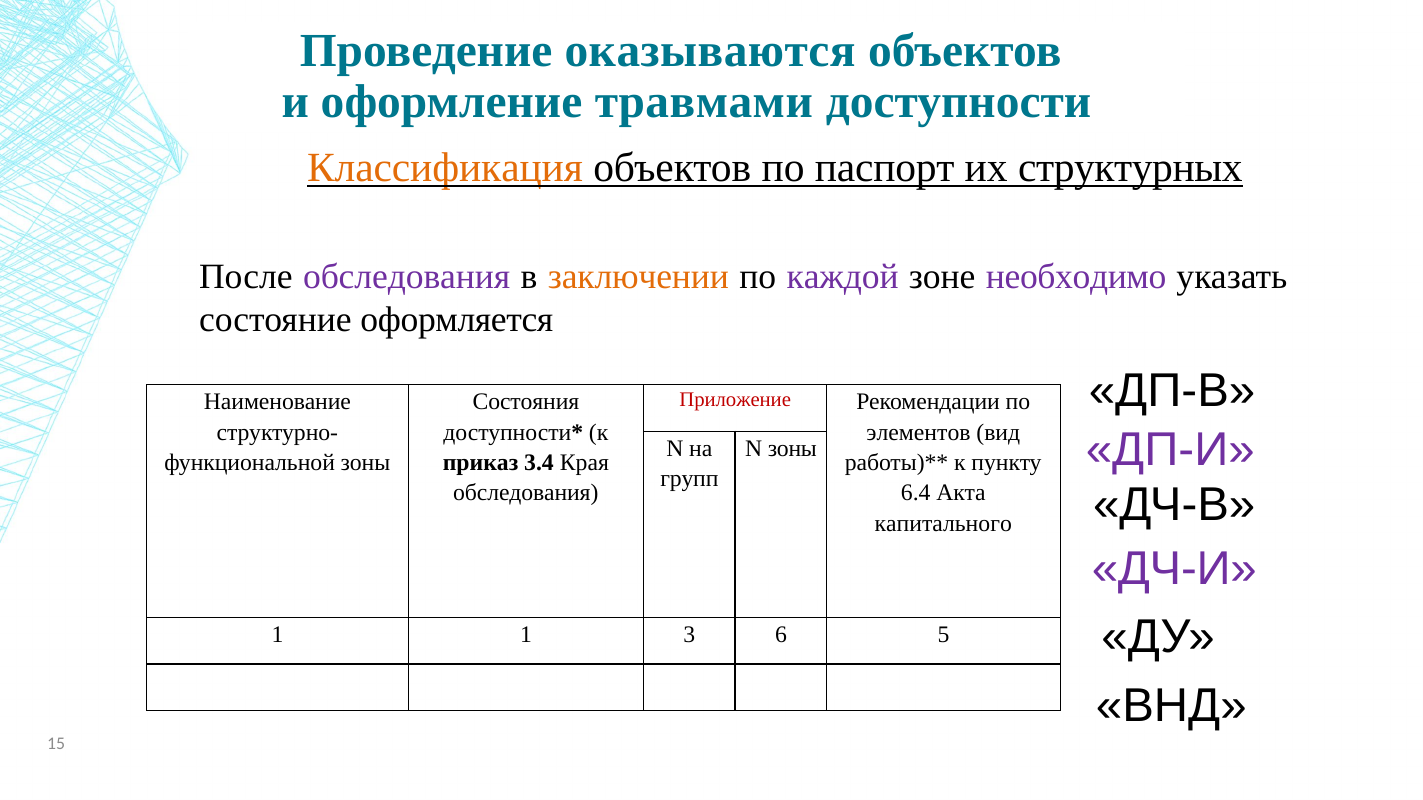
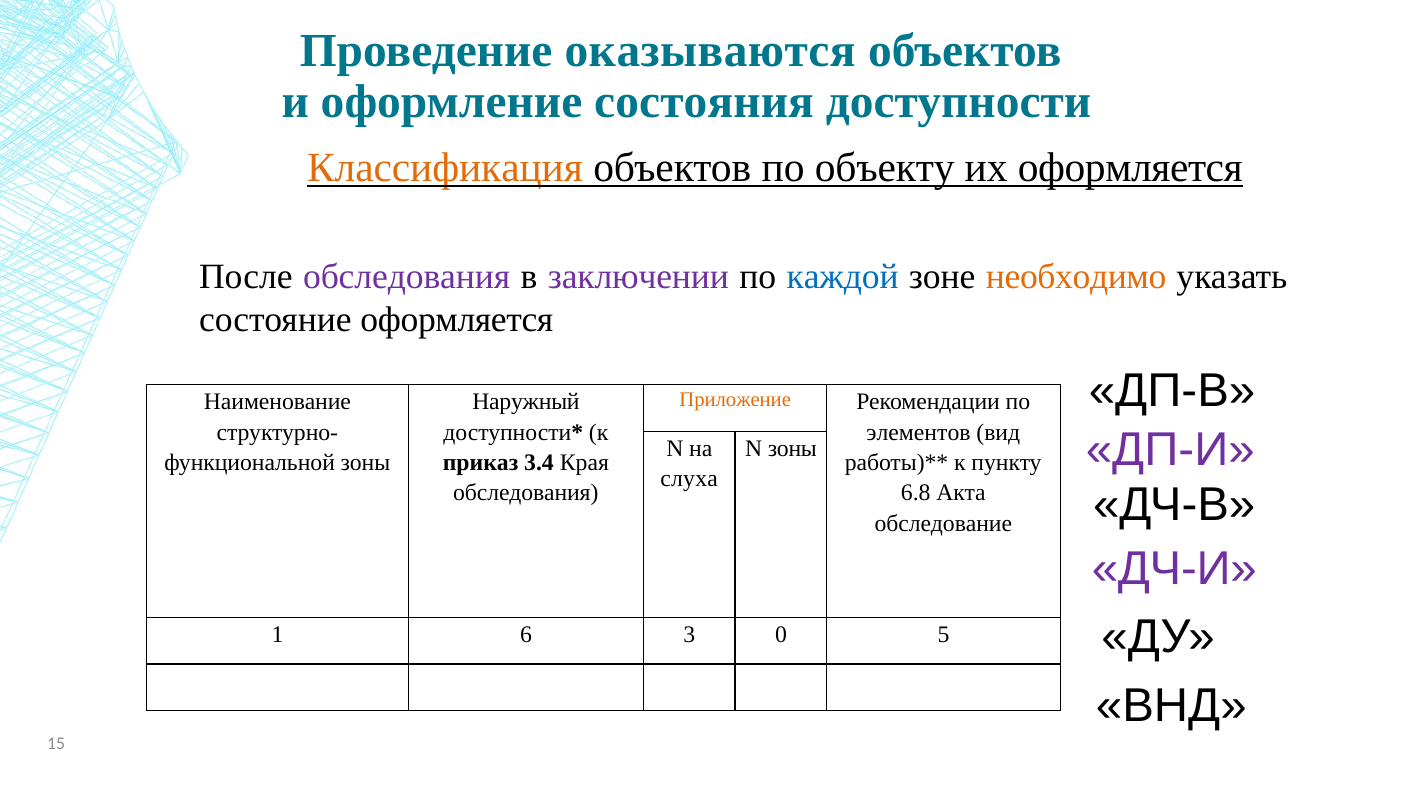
травмами: травмами -> состояния (704, 102)
паспорт: паспорт -> объекту (885, 168)
их структурных: структурных -> оформляется (1130, 168)
заключении colour: orange -> purple (638, 277)
каждой colour: purple -> blue (843, 277)
необходимо colour: purple -> orange (1076, 277)
Приложение colour: red -> orange (735, 400)
Состояния: Состояния -> Наружный (526, 402)
групп: групп -> слуха (689, 479)
6.4: 6.4 -> 6.8 (916, 493)
капитального: капитального -> обследование (943, 523)
1 1: 1 -> 6 (526, 635)
6: 6 -> 0 (781, 635)
